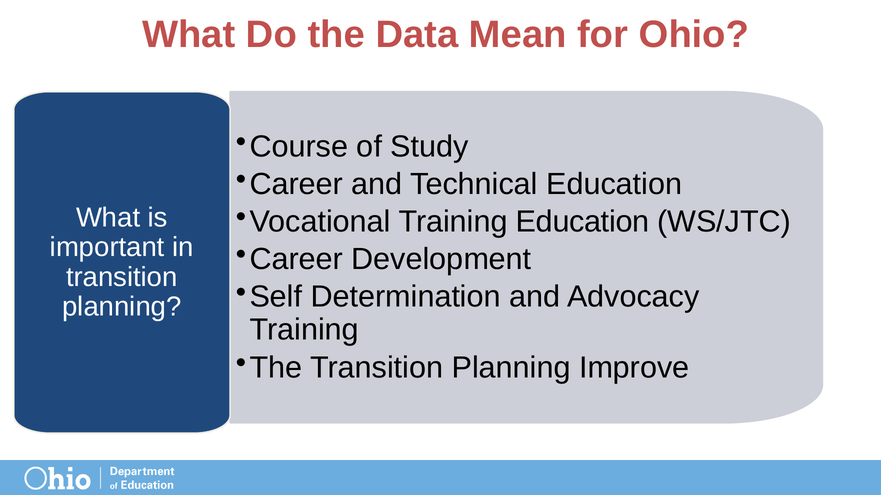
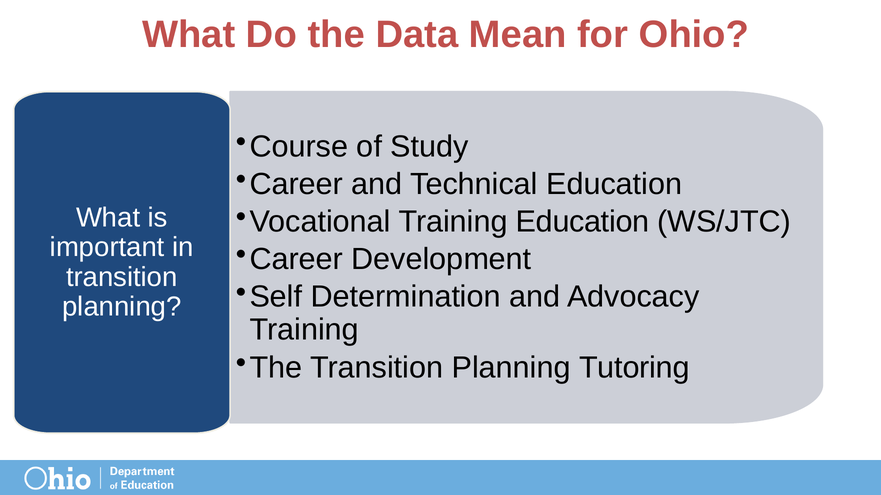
Improve: Improve -> Tutoring (634, 368)
